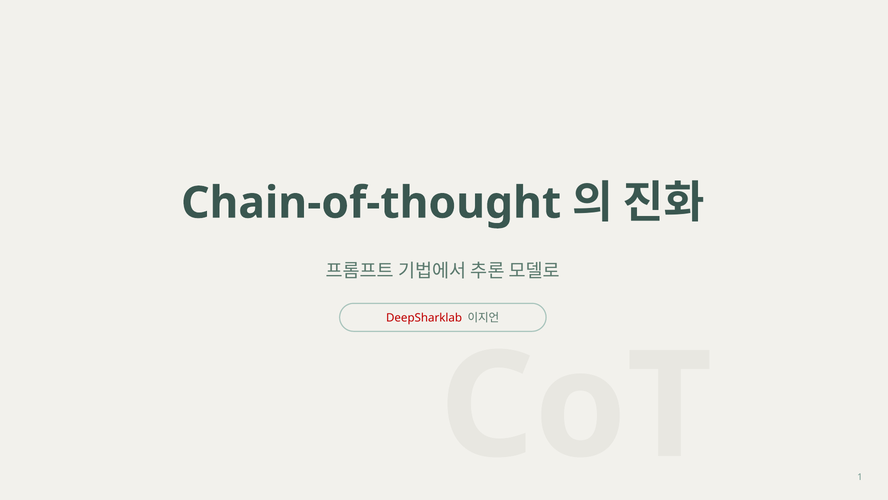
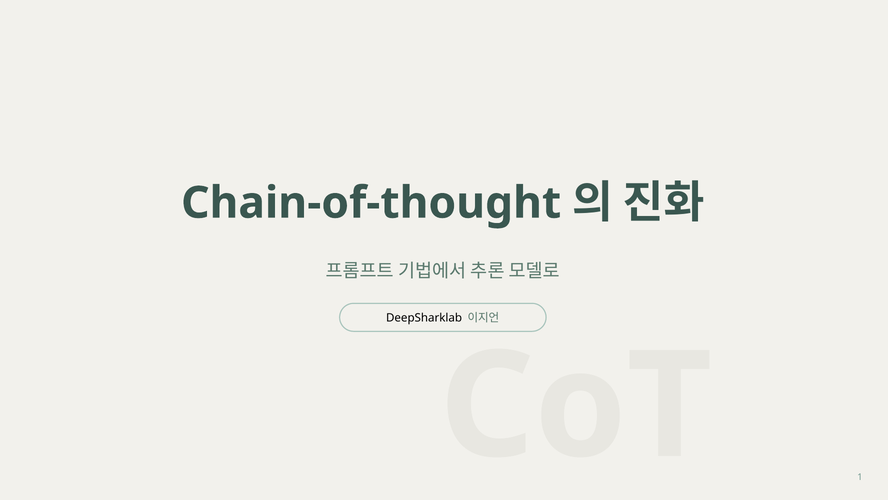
DeepSharklab colour: red -> black (424, 318)
